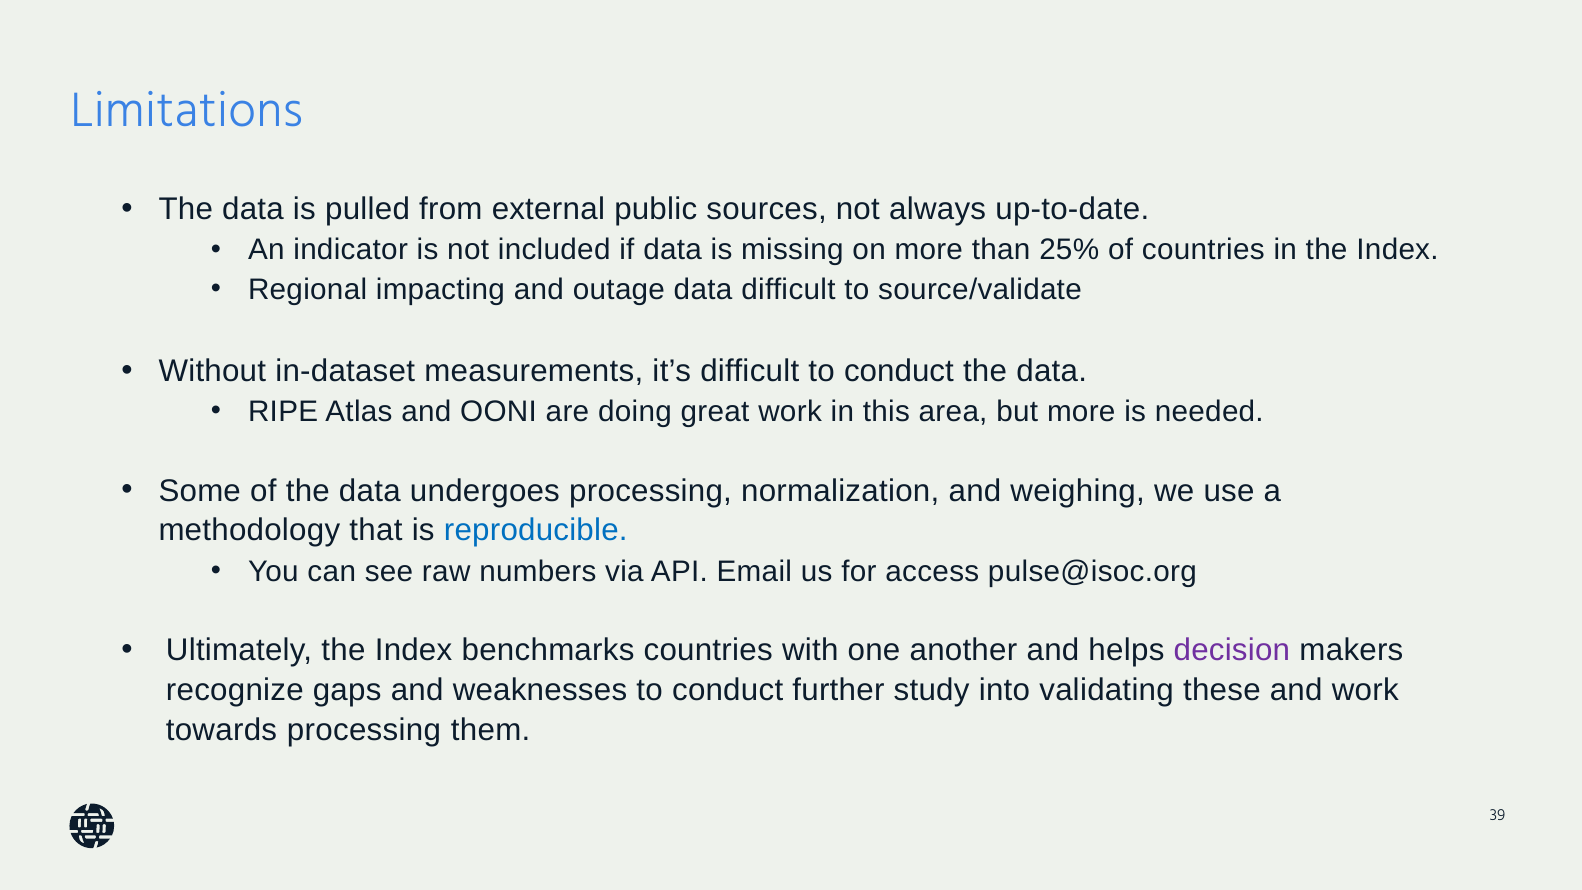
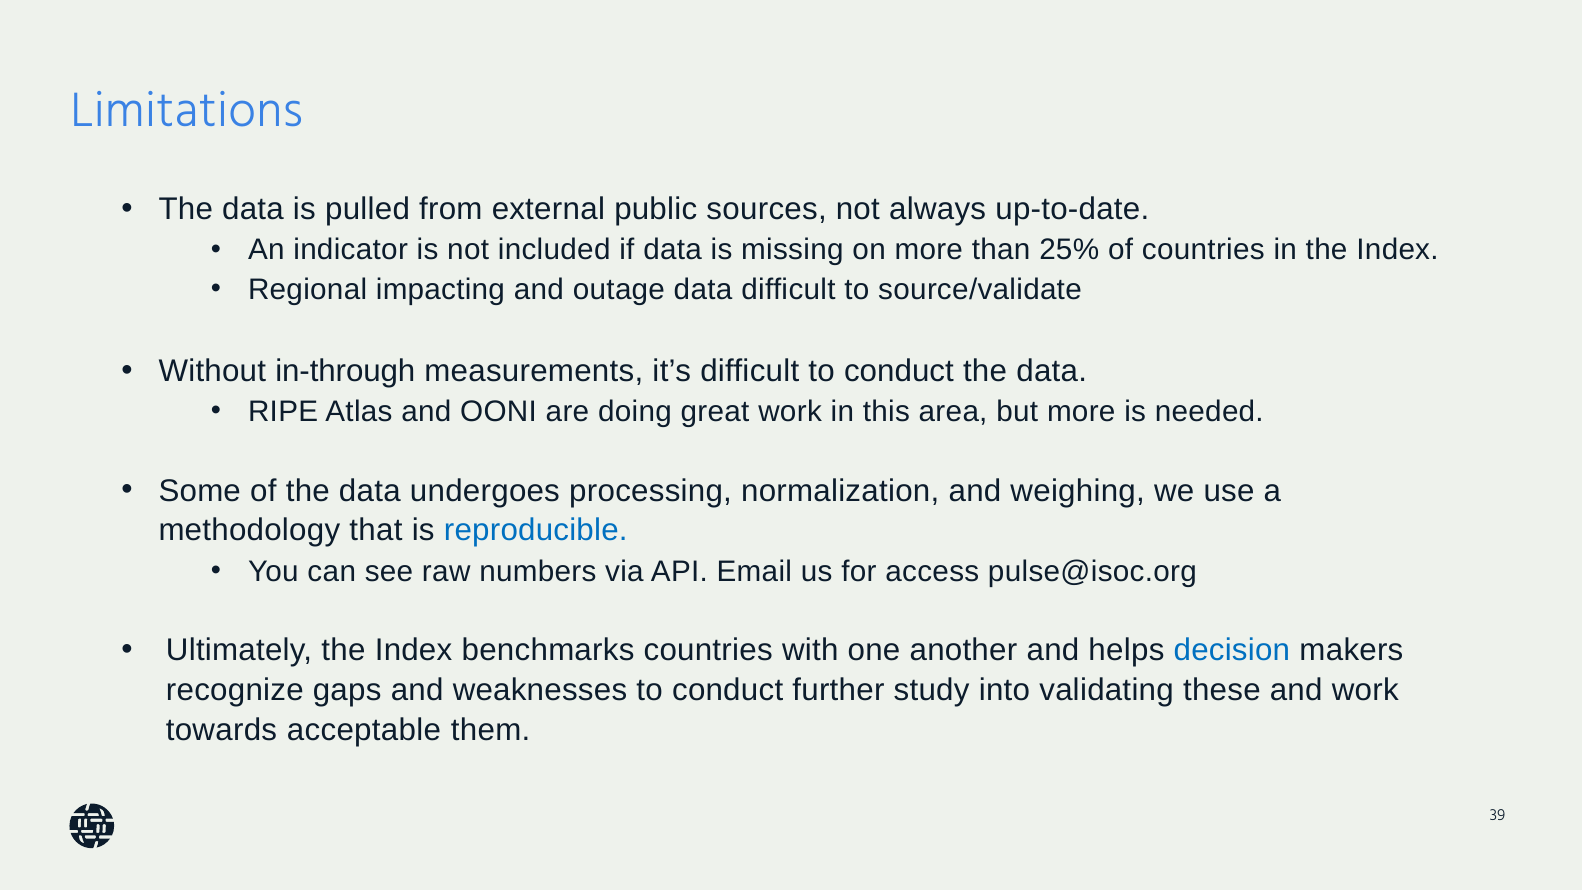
in-dataset: in-dataset -> in-through (345, 371)
decision colour: purple -> blue (1232, 650)
towards processing: processing -> acceptable (364, 730)
